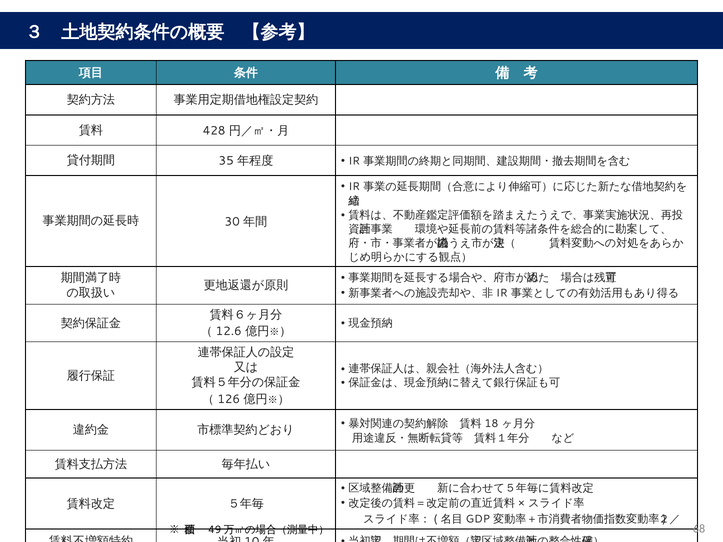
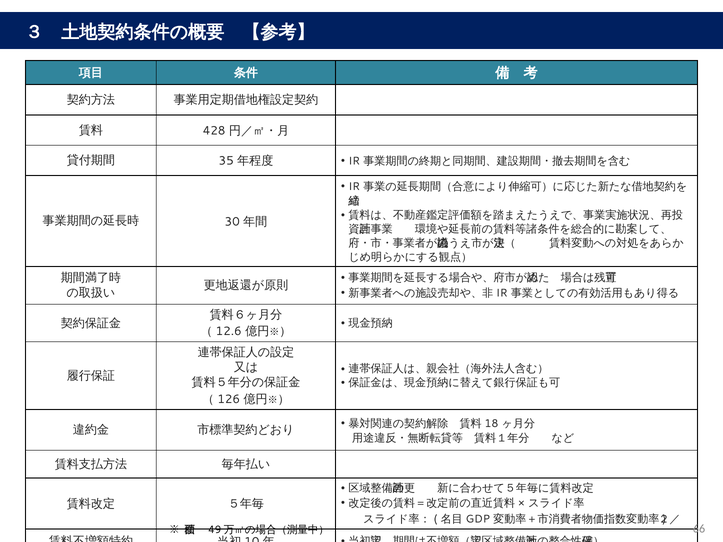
68: 68 -> 66 (699, 529)
